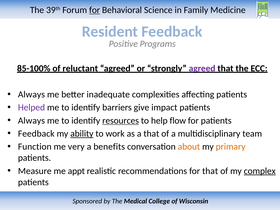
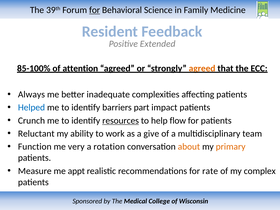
Programs: Programs -> Extended (158, 44)
reluctant: reluctant -> attention (80, 68)
agreed colour: purple -> orange (202, 68)
Helped colour: purple -> blue (31, 108)
give: give -> part (142, 108)
Always: Always -> Crunch (31, 121)
Feedback: Feedback -> Reluctant (36, 134)
ability underline: present -> none (82, 134)
a that: that -> give (151, 134)
benefits: benefits -> rotation (109, 147)
for that: that -> rate (210, 171)
complex underline: present -> none (260, 171)
